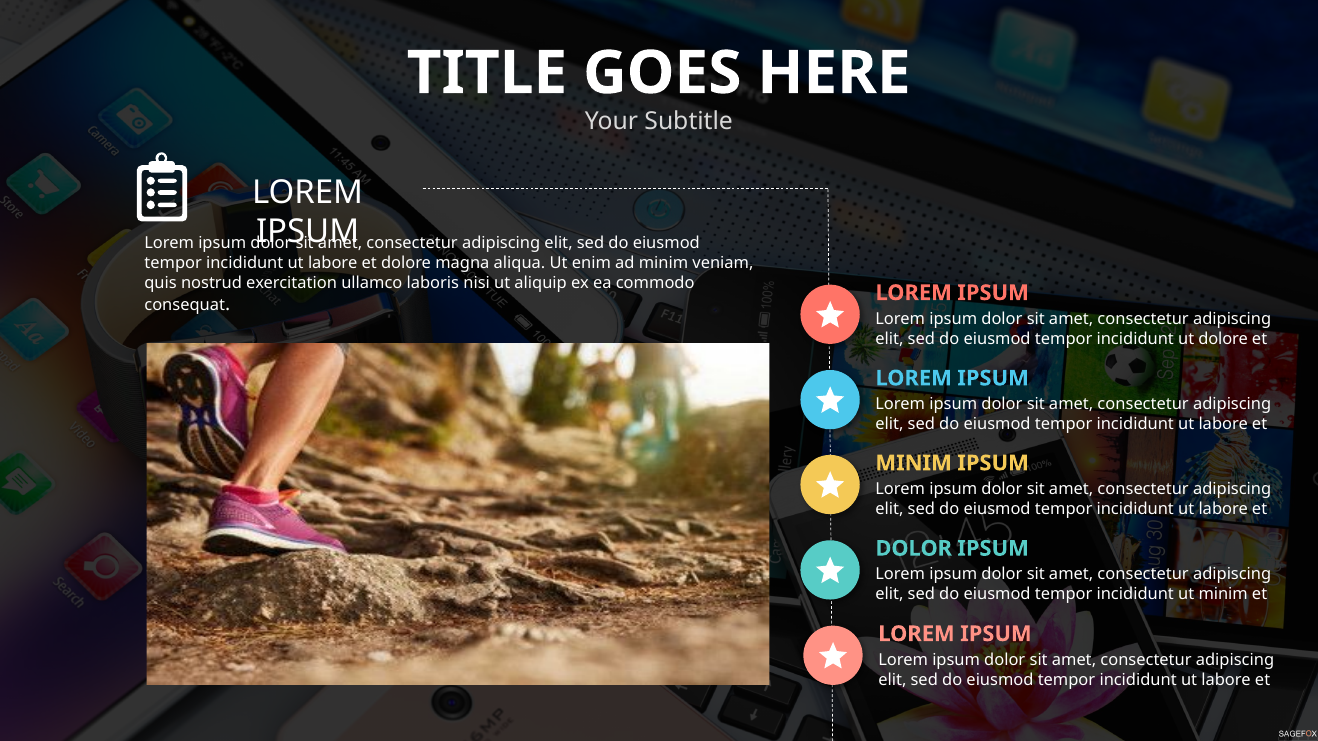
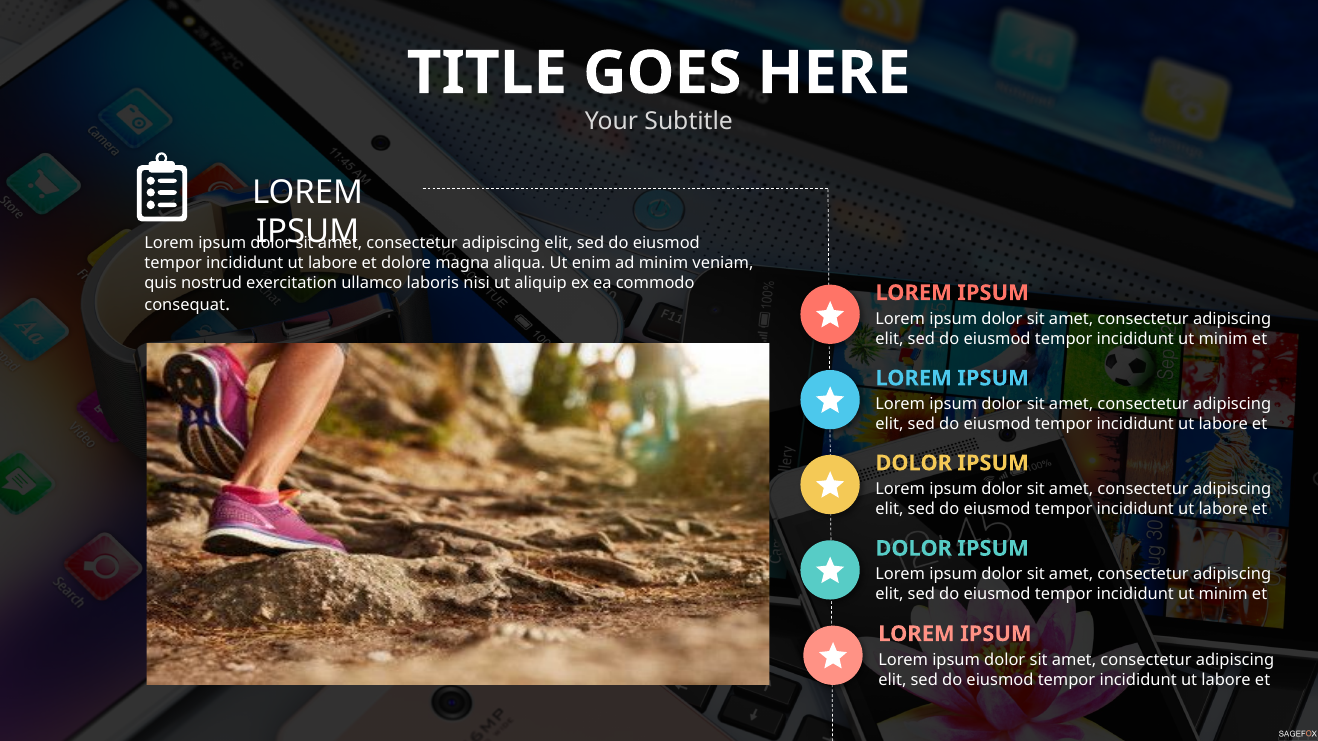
dolore: dolore -> minim (1223, 339)
MINIM: MINIM -> DOLOR (914, 463)
